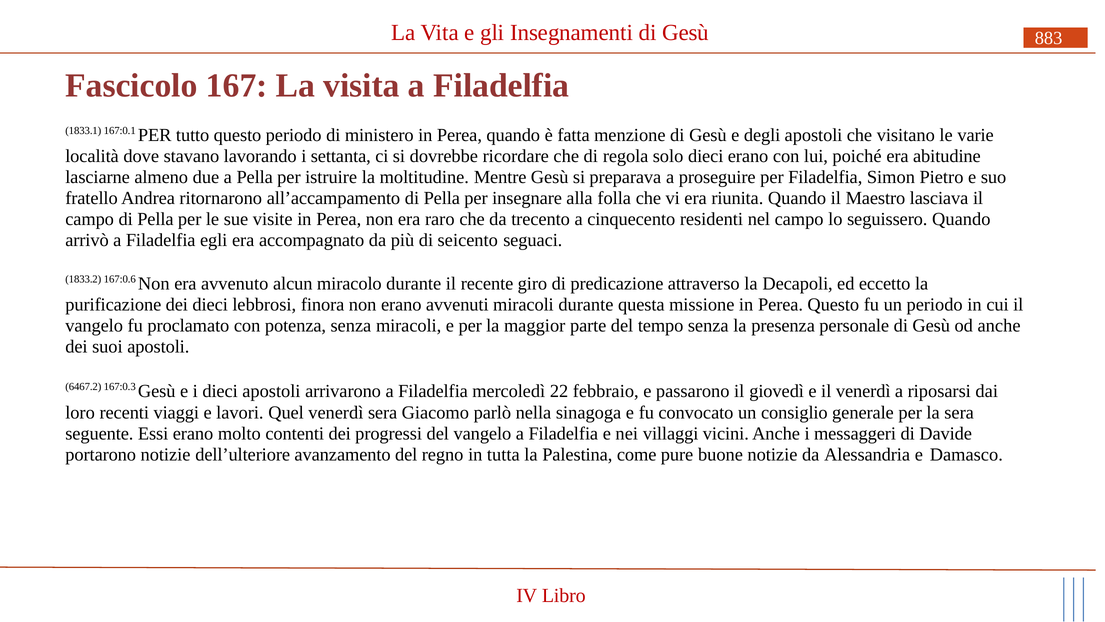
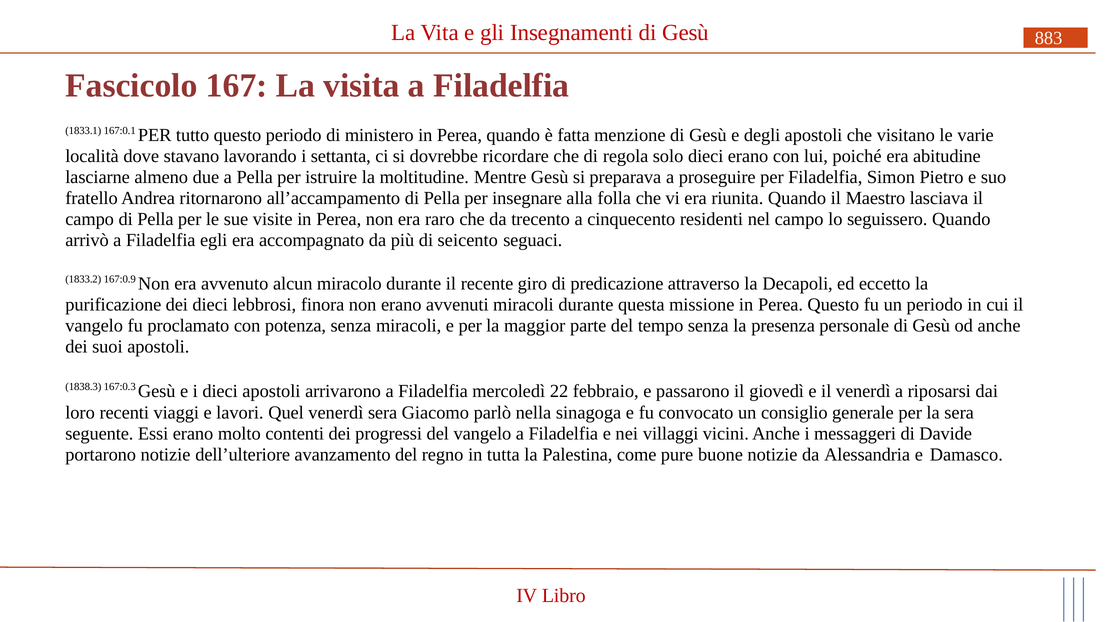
167:0.6: 167:0.6 -> 167:0.9 (120, 279)
6467.2: 6467.2 -> 1838.3 (83, 387)
